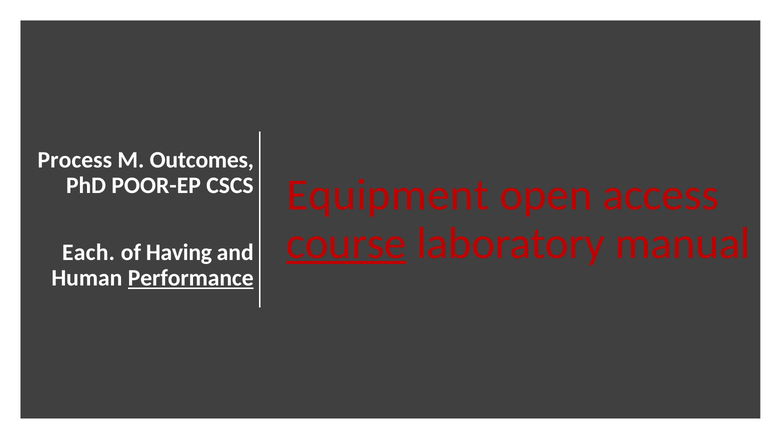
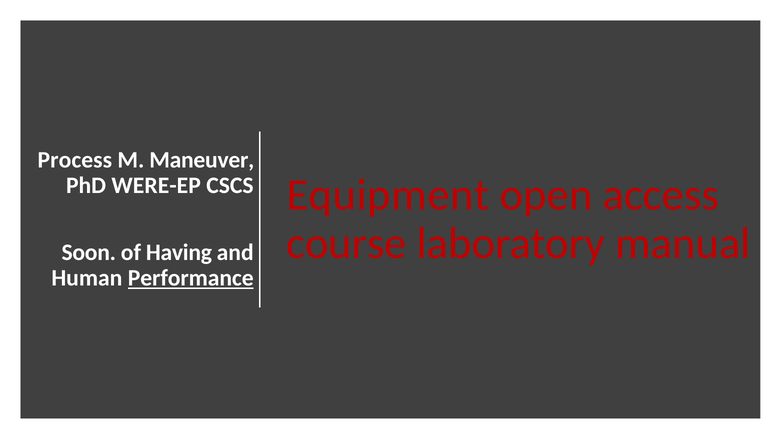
Outcomes: Outcomes -> Maneuver (202, 160)
POOR-EP: POOR-EP -> WERE-EP (156, 185)
course underline: present -> none (347, 243)
Each: Each -> Soon (89, 253)
